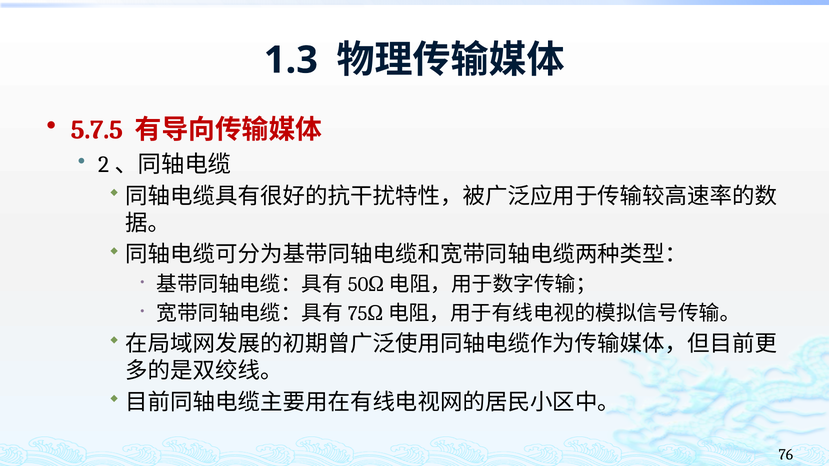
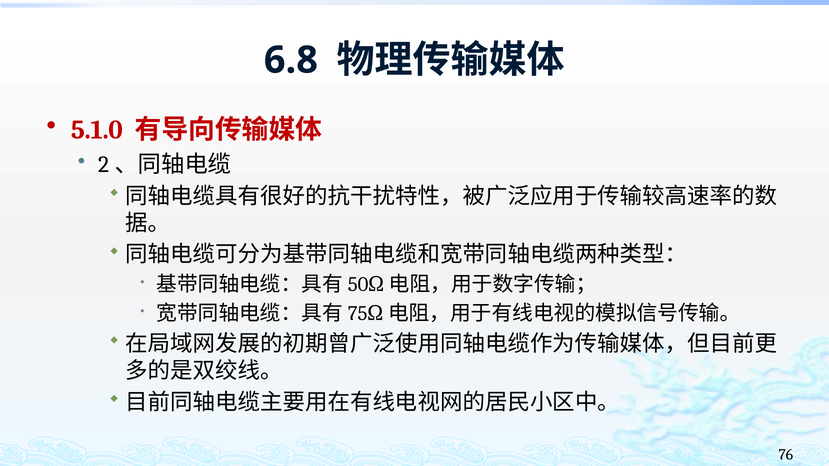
1.3: 1.3 -> 6.8 (291, 60)
5.7.5: 5.7.5 -> 5.1.0 (97, 130)
